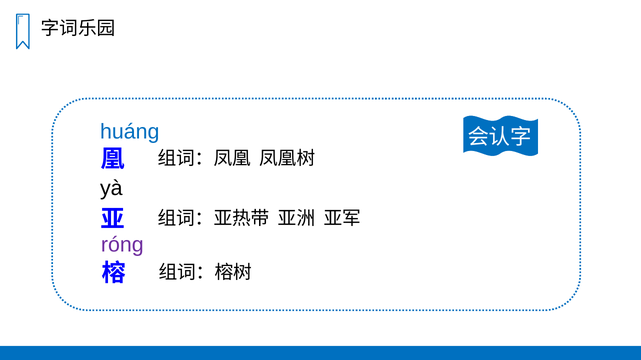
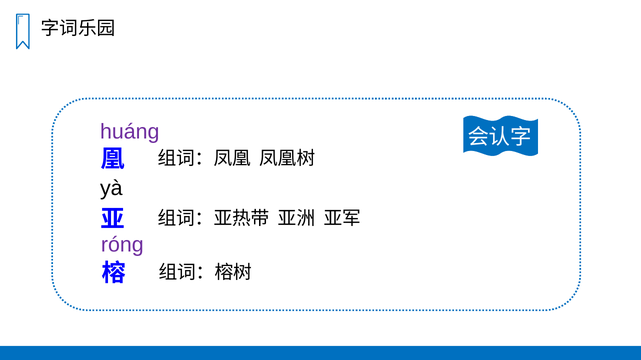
huáng colour: blue -> purple (130, 132)
